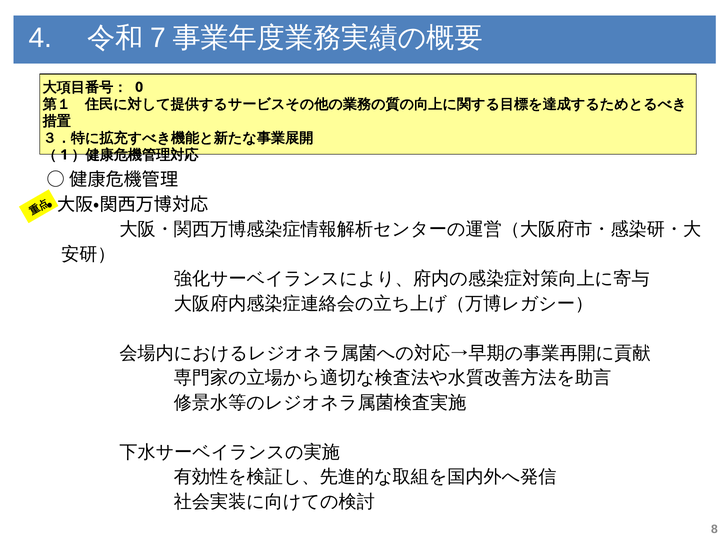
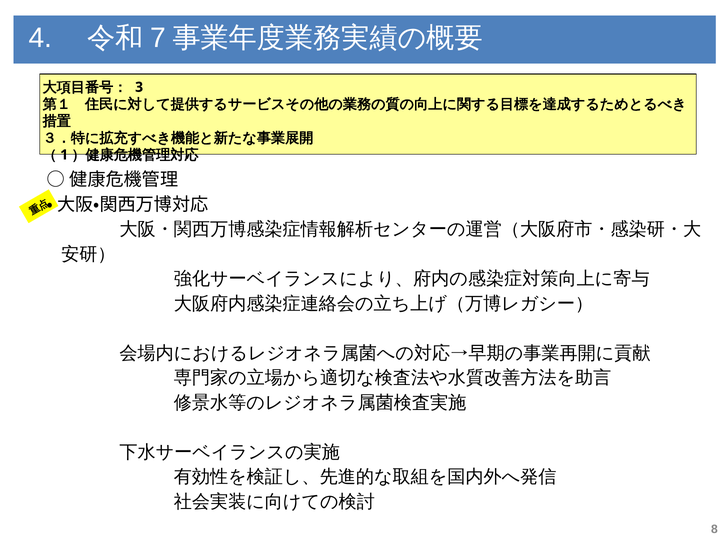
0: 0 -> 3 (139, 87)
